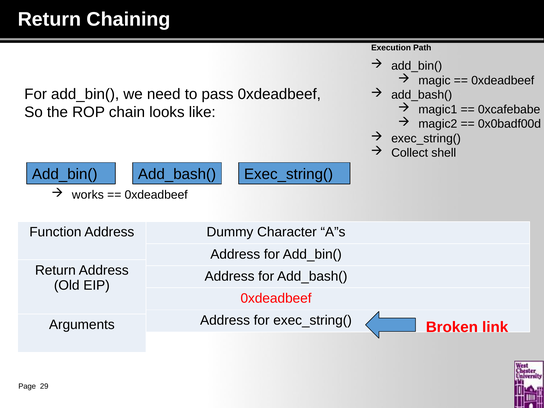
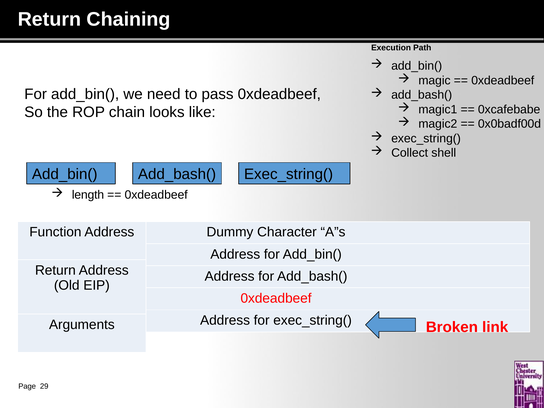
works: works -> length (88, 195)
